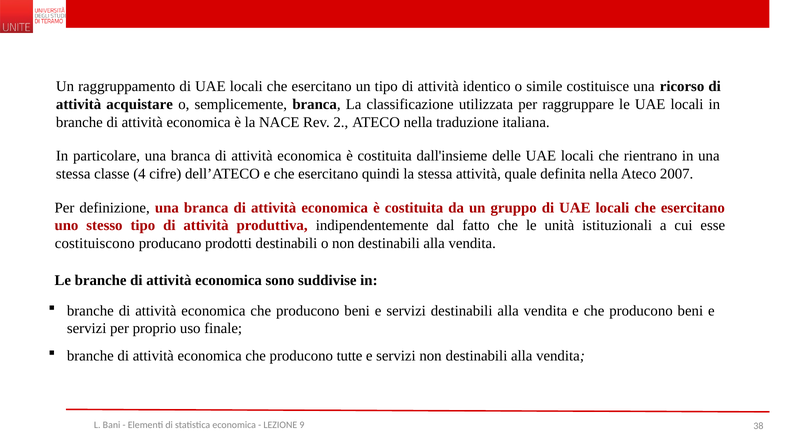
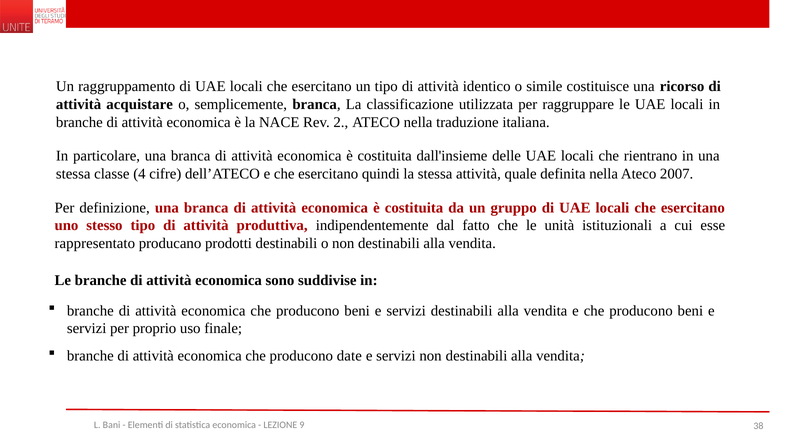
costituiscono: costituiscono -> rappresentato (95, 243)
tutte: tutte -> date (349, 356)
